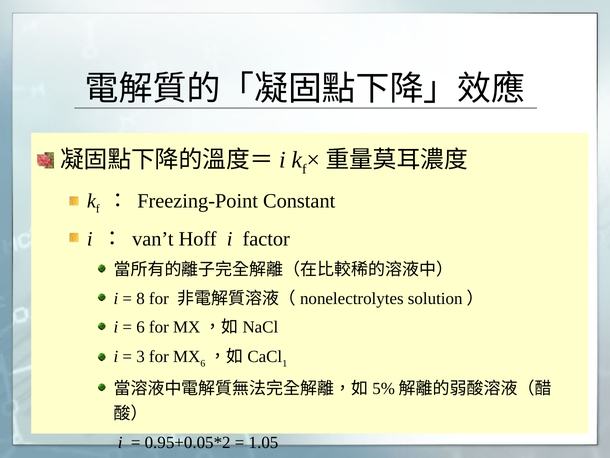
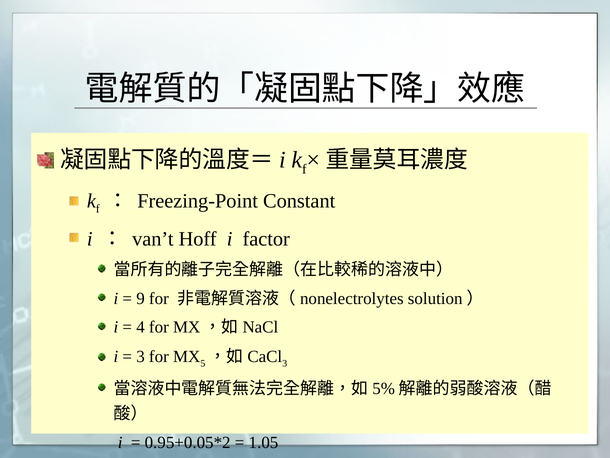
8: 8 -> 9 (140, 298)
6: 6 -> 4 (140, 327)
6: 6 -> 5 (203, 363)
1: 1 -> 3 (285, 363)
